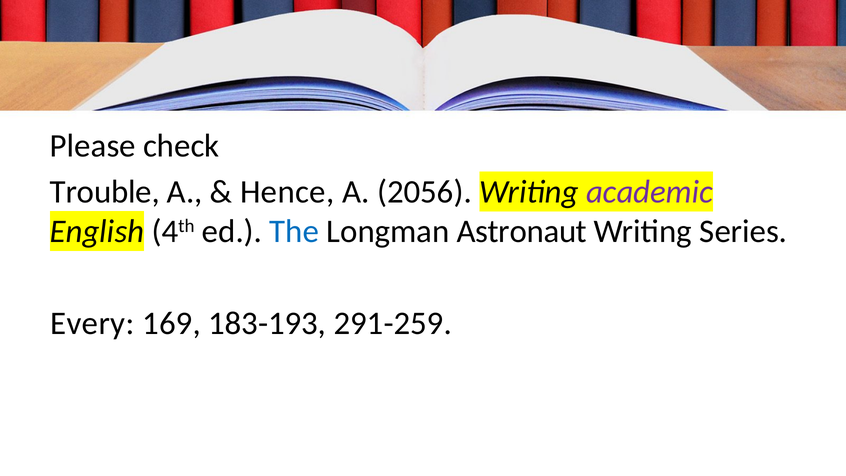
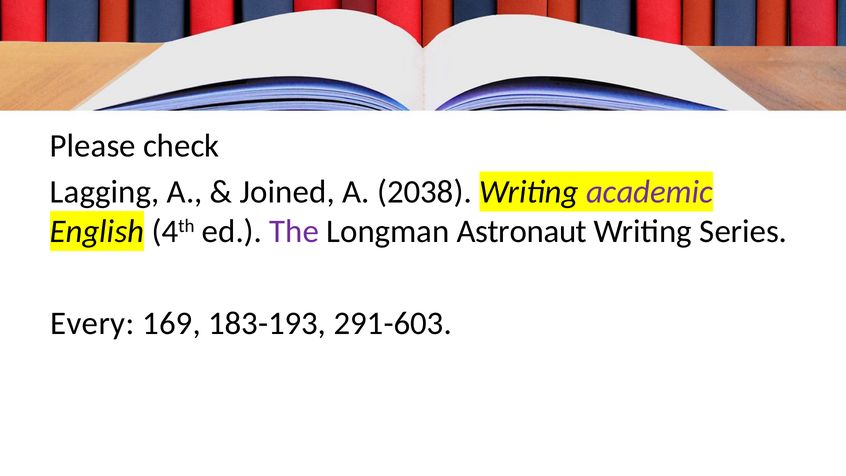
Trouble: Trouble -> Lagging (105, 192)
Hence: Hence -> Joined (287, 192)
2056: 2056 -> 2038 (424, 192)
The colour: blue -> purple (294, 231)
291-259: 291-259 -> 291-603 (393, 323)
